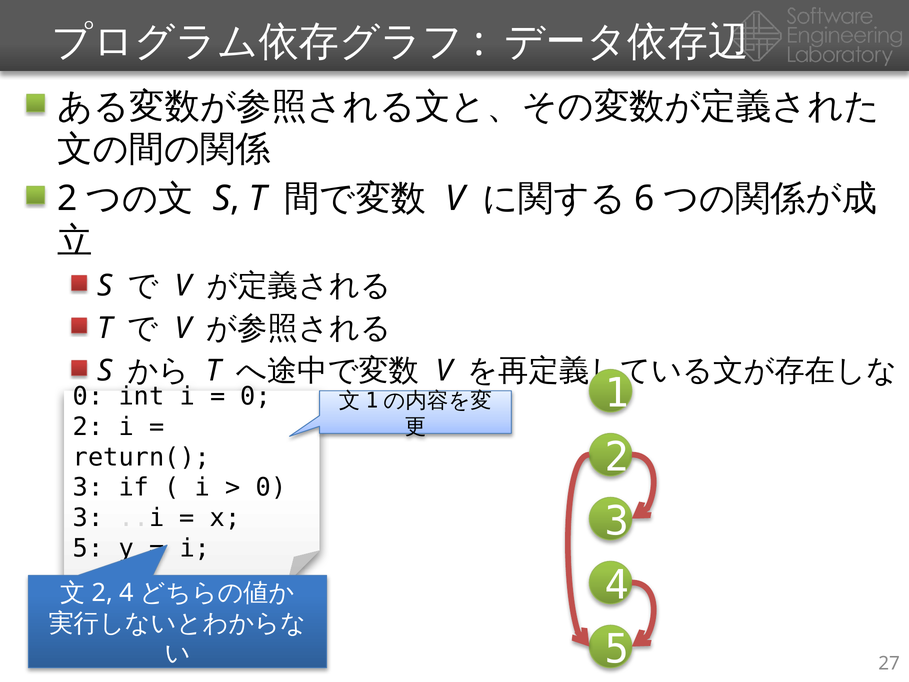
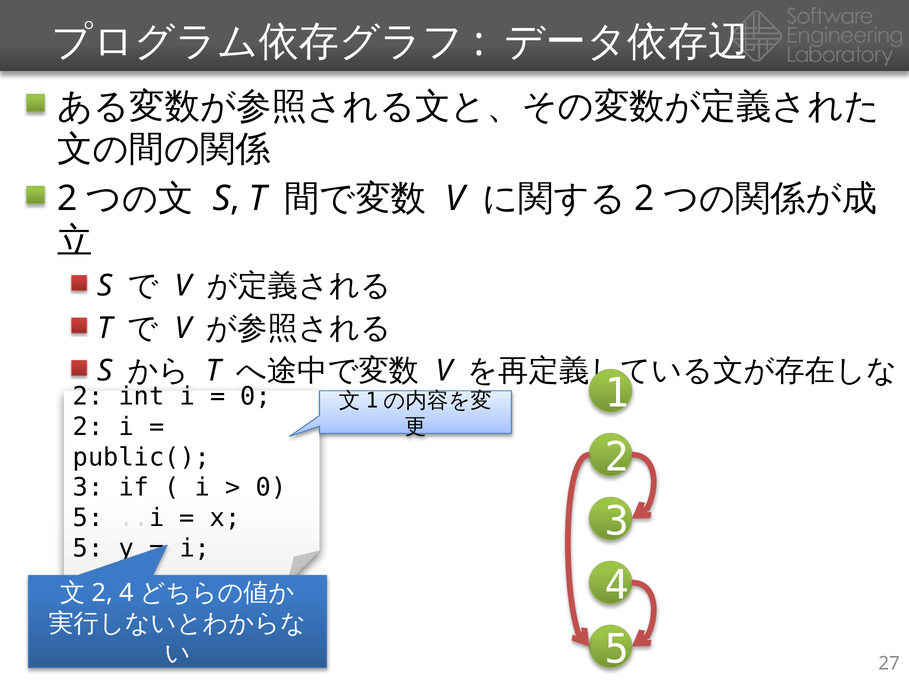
6: 6 -> 2 (645, 198)
0: 0 -> 2 (88, 396)
return(: return( -> public( (142, 457)
3: 3 -> 5 (88, 518)
